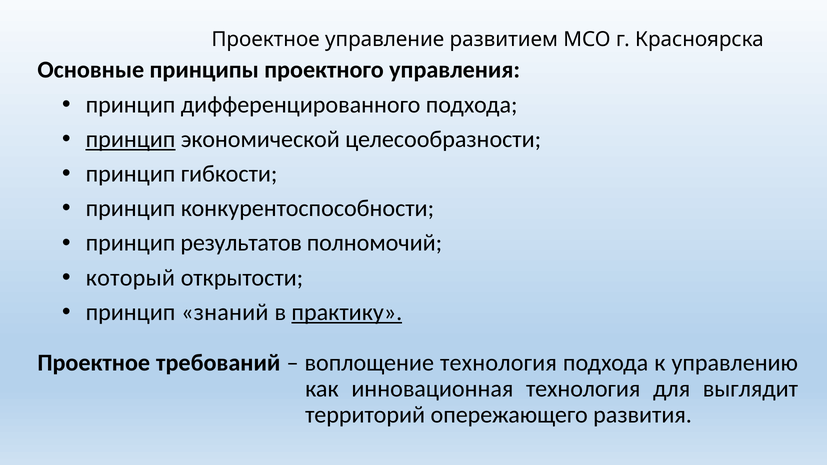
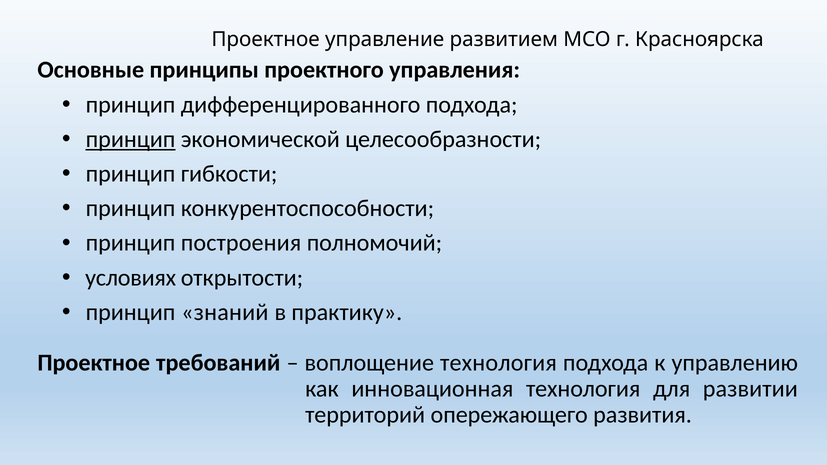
результатов: результатов -> построения (241, 243)
который: который -> условиях (131, 278)
практику underline: present -> none (347, 312)
выглядит: выглядит -> развитии (750, 389)
